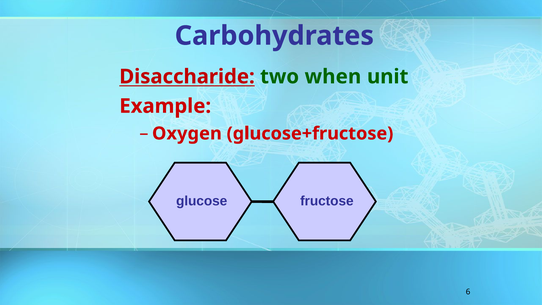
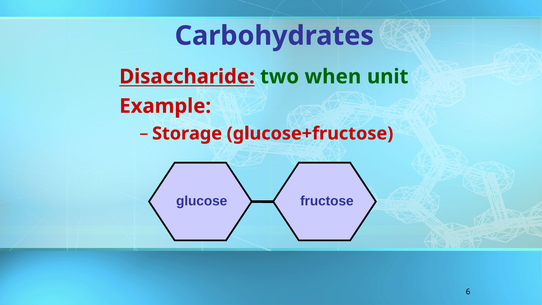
Oxygen: Oxygen -> Storage (187, 133)
